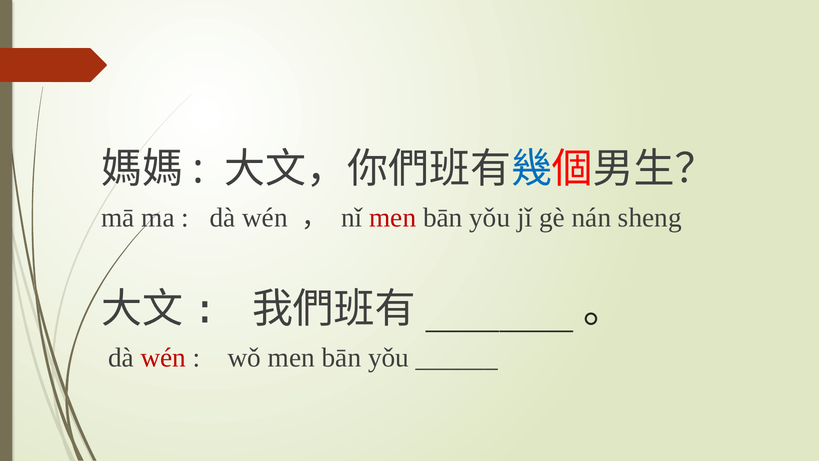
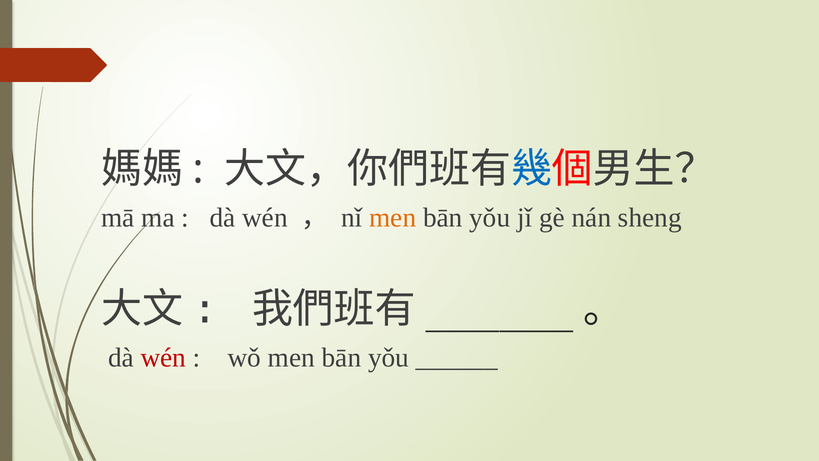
men colour: red -> orange (393, 217)
